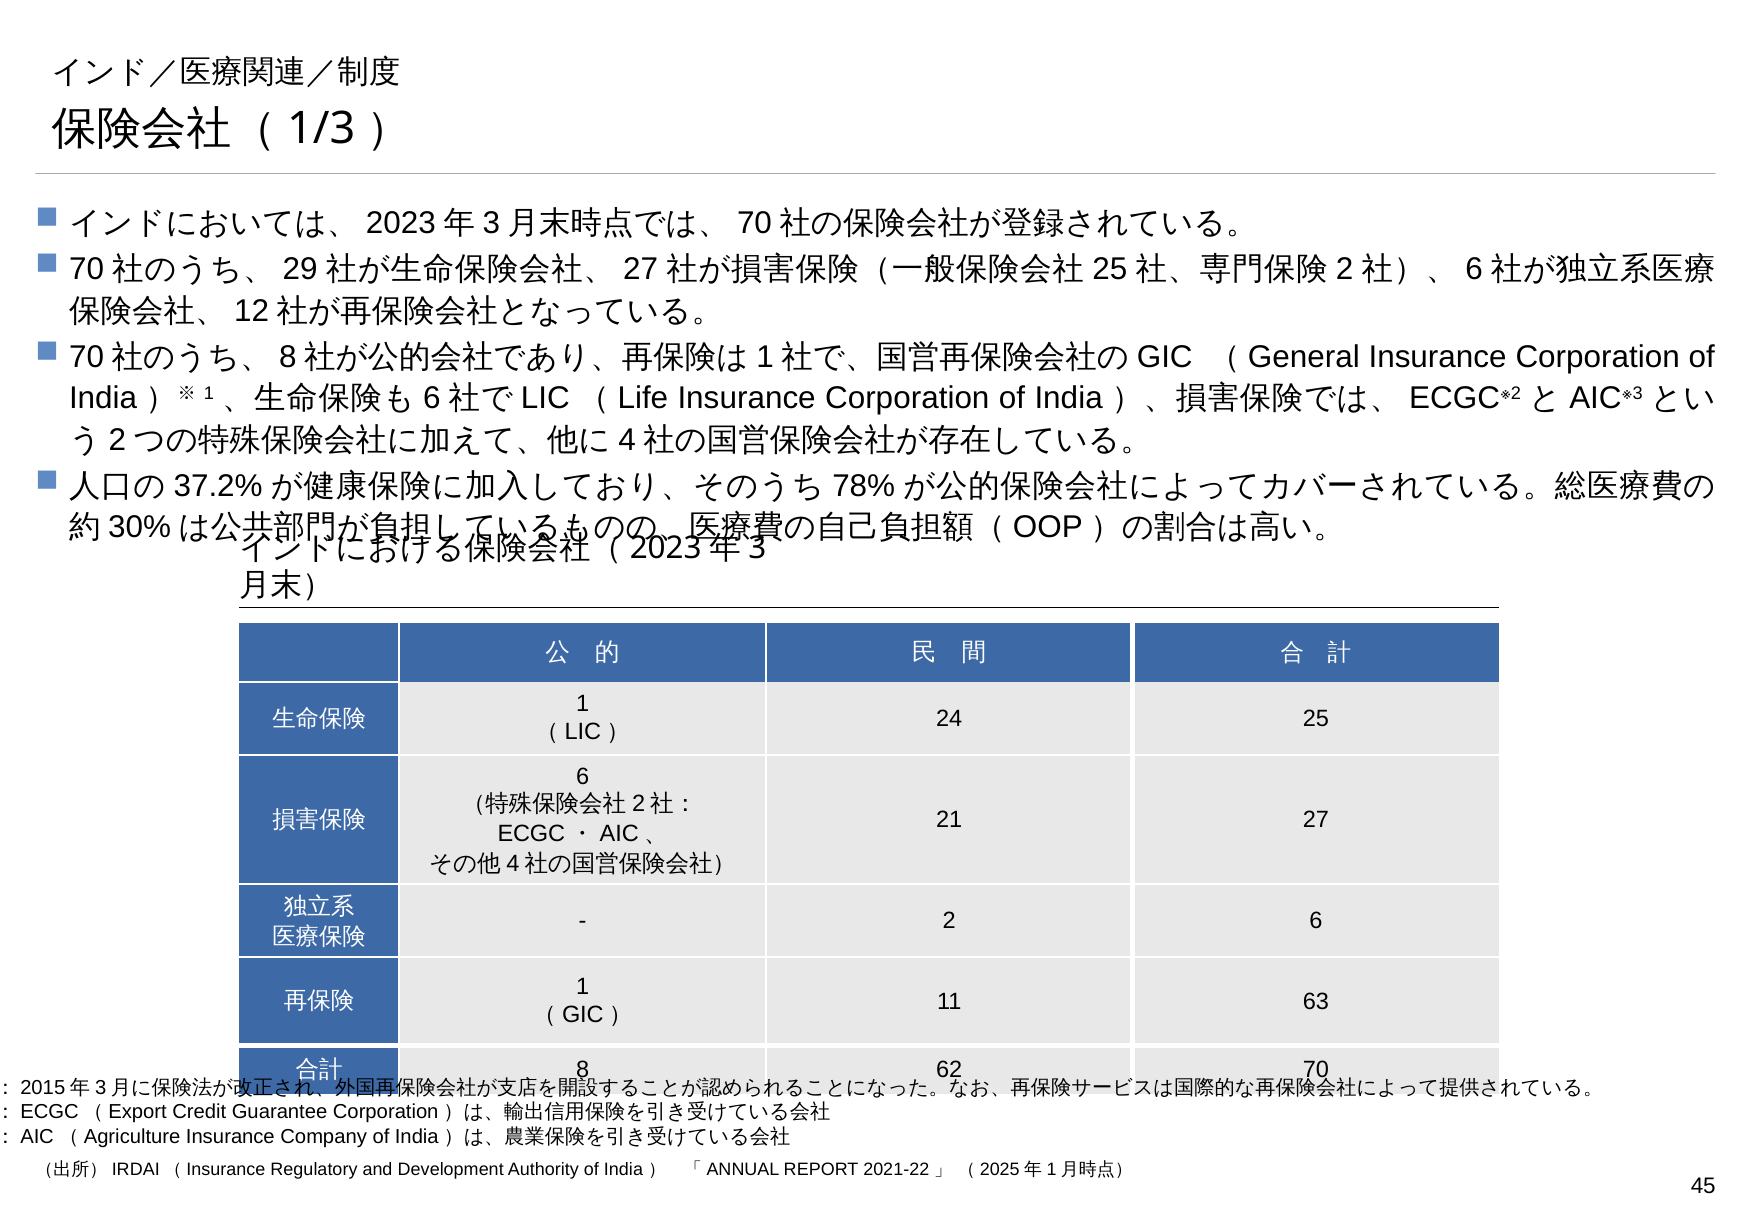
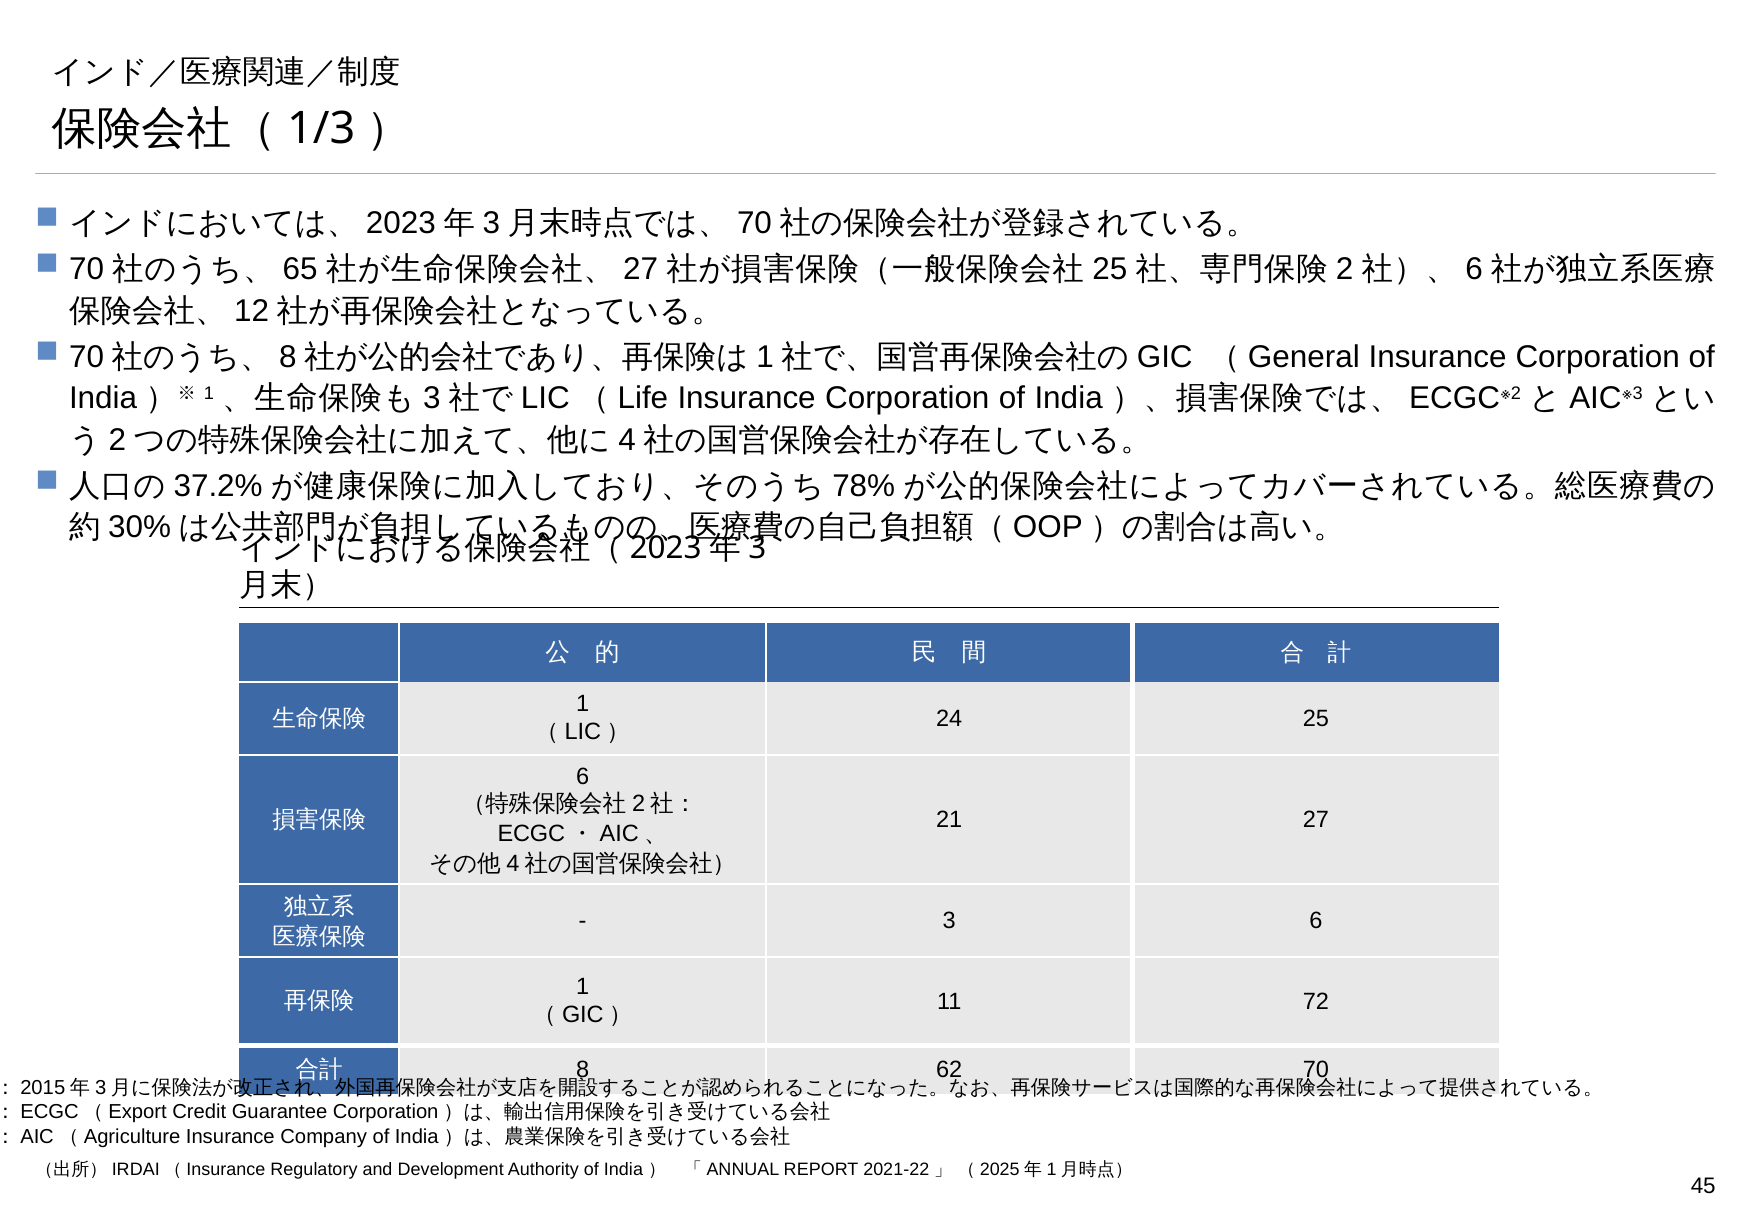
29: 29 -> 65 (300, 270)
6: 6 -> 3 (432, 399)
2: 2 -> 3 (949, 921)
63: 63 -> 72 (1316, 1002)
